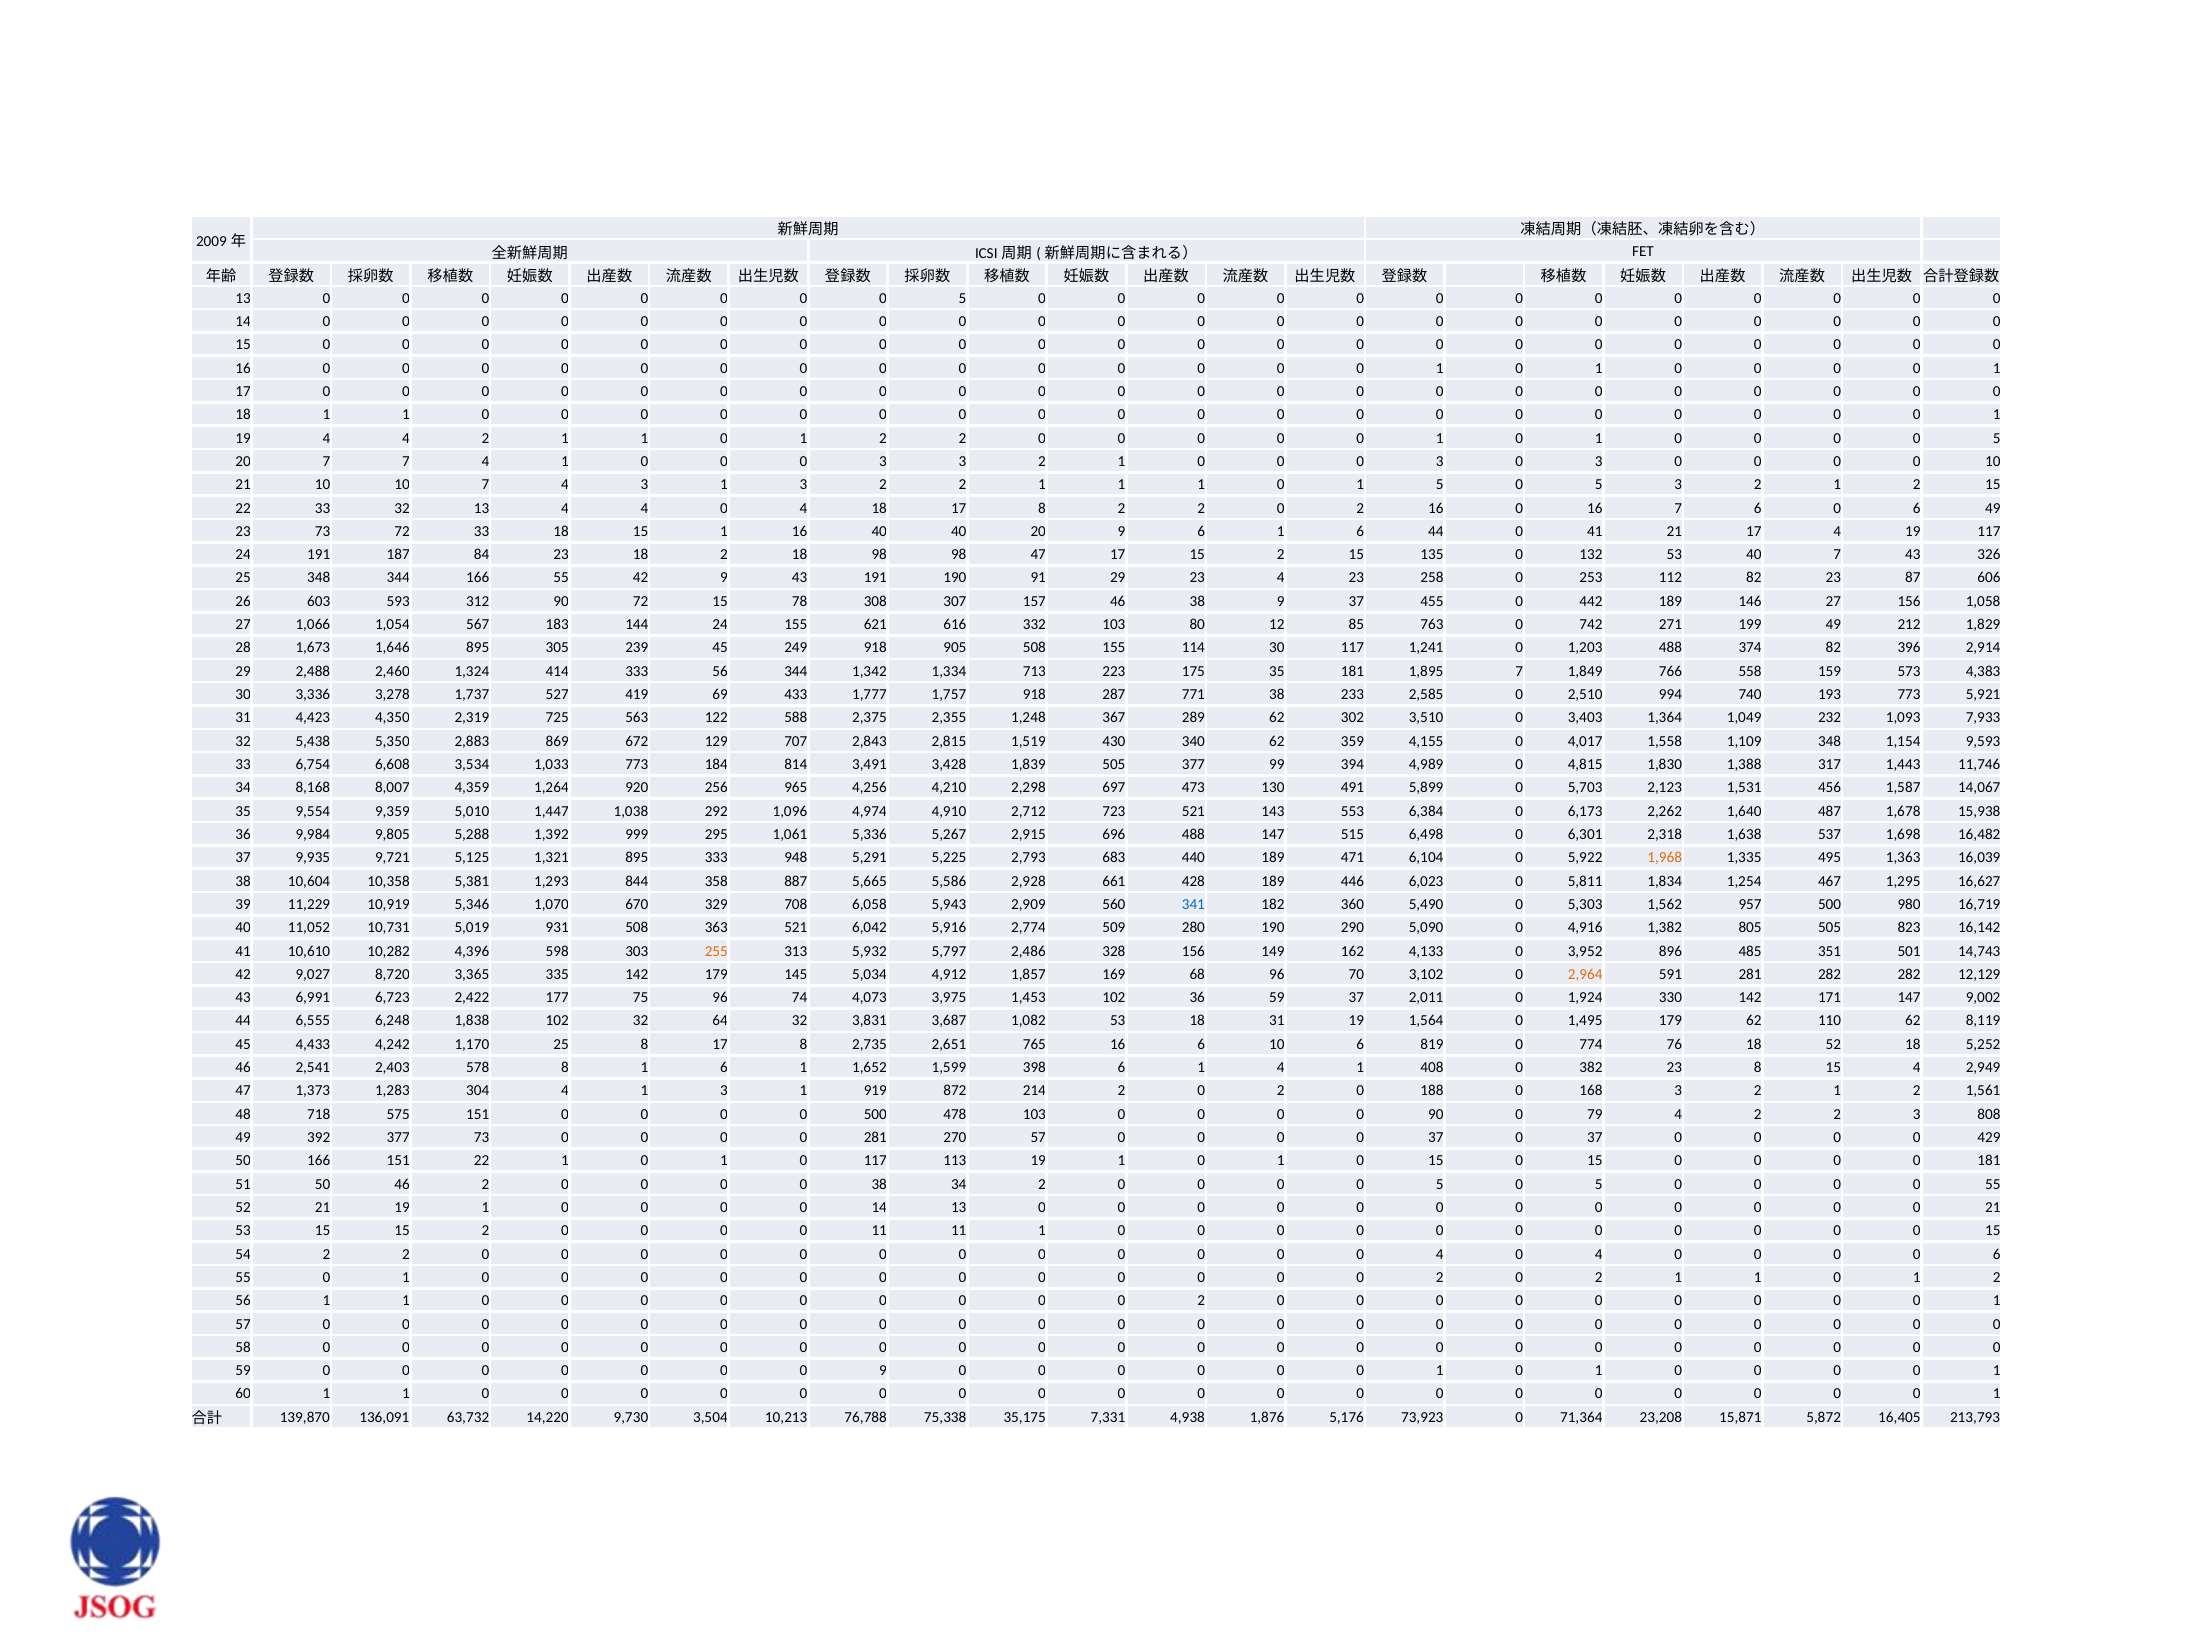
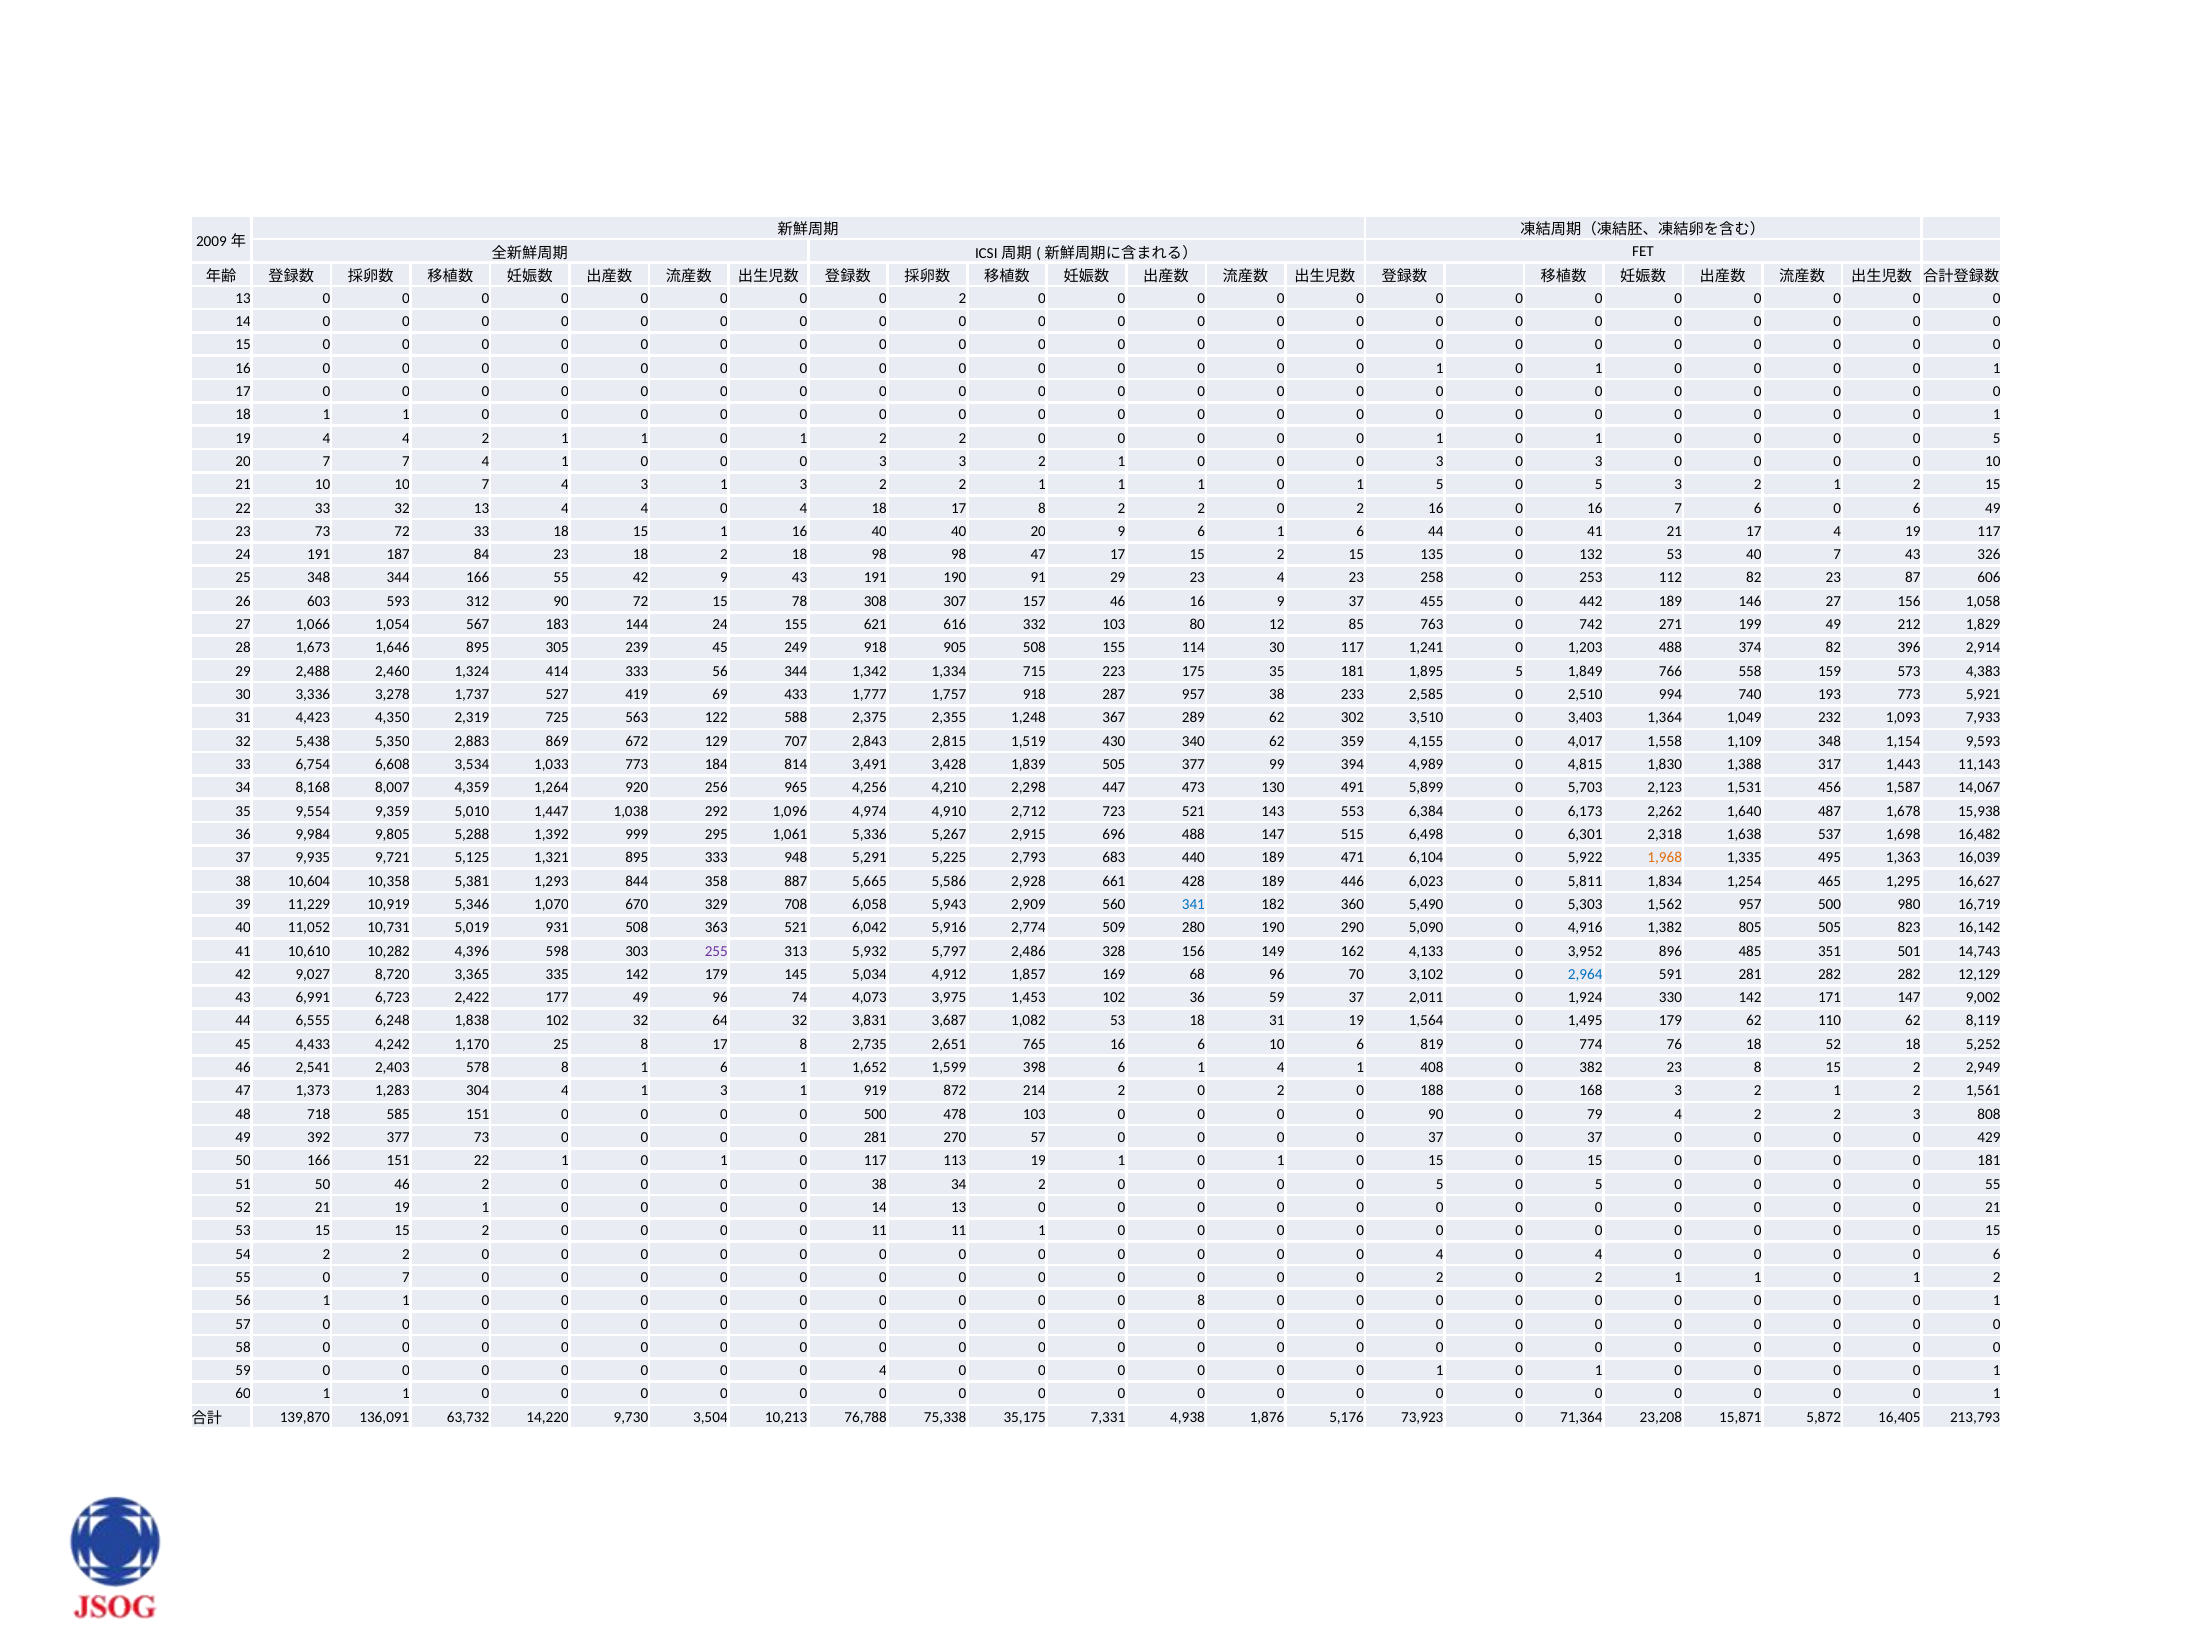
5: 5 -> 2 (963, 298)
46 38: 38 -> 16 (1197, 601)
713: 713 -> 715 (1034, 671)
1,895 7: 7 -> 5 (1519, 671)
287 771: 771 -> 957 (1193, 694)
11,746: 11,746 -> 11,143 (1979, 764)
697: 697 -> 447 (1114, 788)
467: 467 -> 465 (1830, 881)
255 colour: orange -> purple (716, 951)
2,964 colour: orange -> blue (1585, 974)
177 75: 75 -> 49 (641, 997)
8 15 4: 4 -> 2 (1917, 1067)
575: 575 -> 585 (398, 1114)
55 0 1: 1 -> 7 (406, 1277)
2: 2 -> 8 (1201, 1301)
9: 9 -> 4 (883, 1370)
